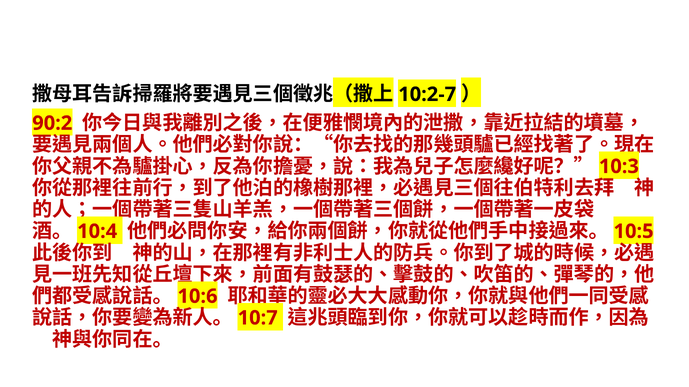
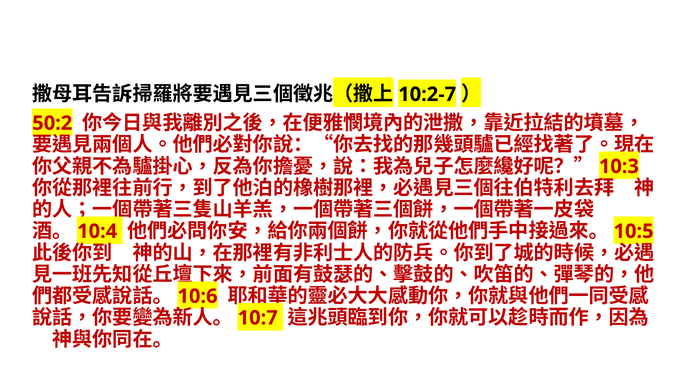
90:2: 90:2 -> 50:2 (52, 123)
